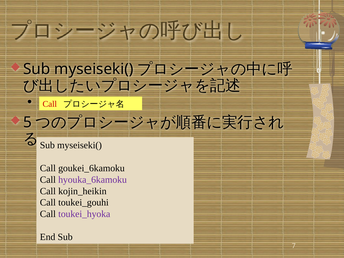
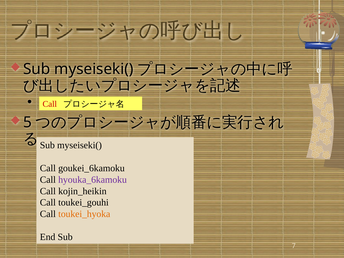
toukei_hyoka colour: purple -> orange (84, 214)
